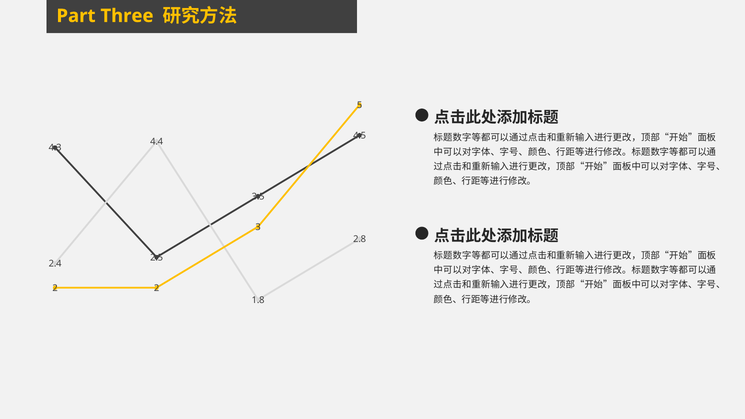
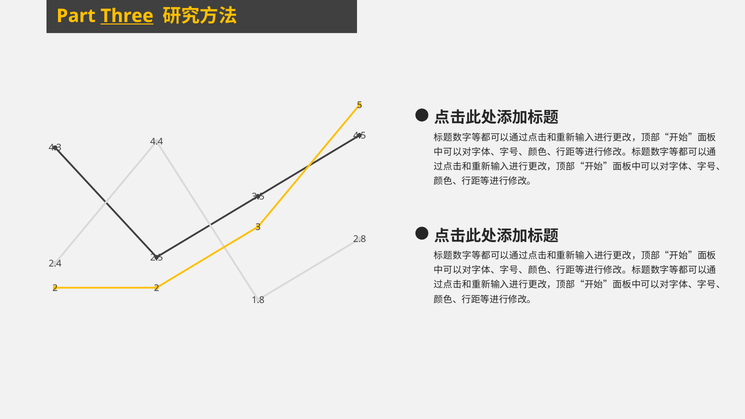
Three underline: none -> present (127, 16)
